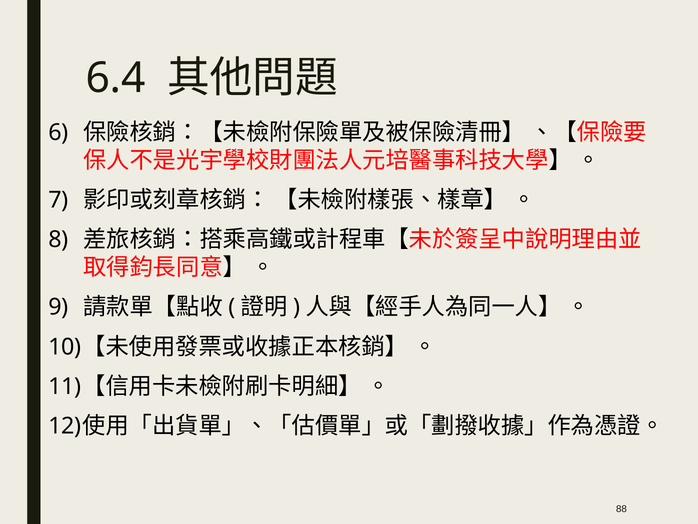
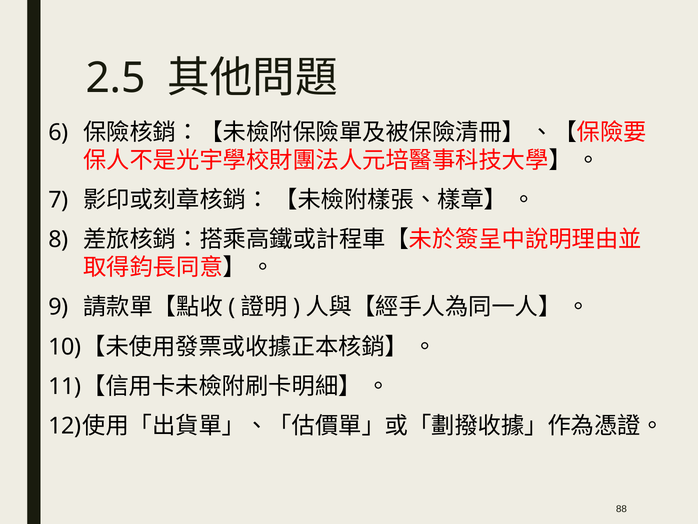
6.4: 6.4 -> 2.5 (116, 78)
